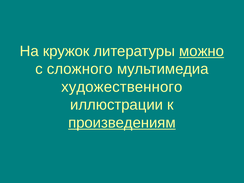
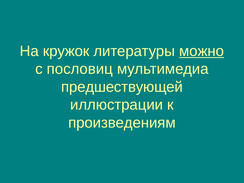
сложного: сложного -> пословиц (80, 69)
художественного: художественного -> предшествующей (122, 87)
произведениям underline: present -> none (122, 123)
